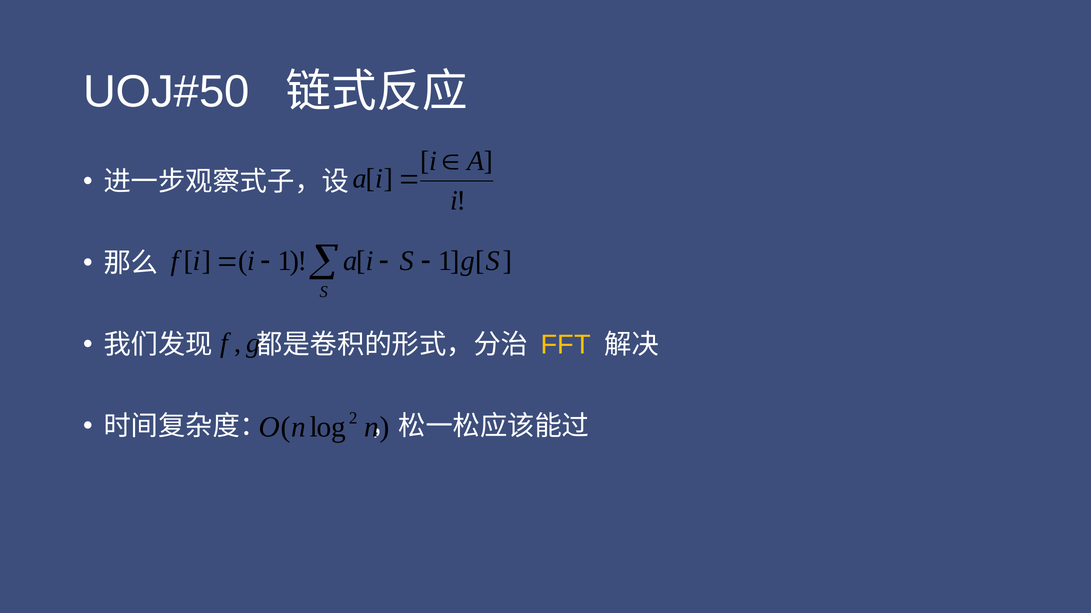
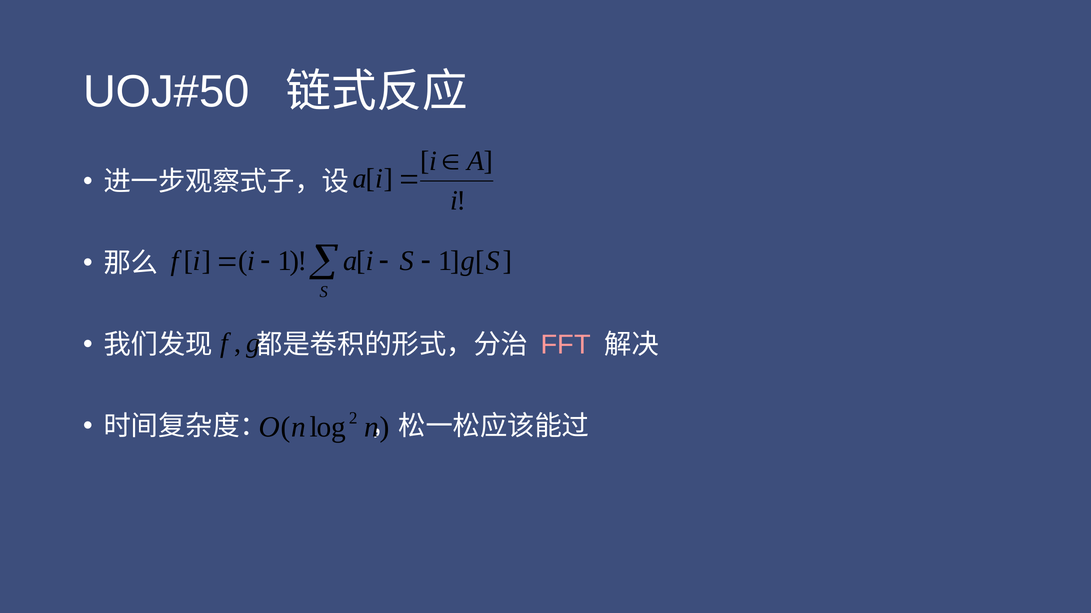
FFT colour: yellow -> pink (566, 345)
